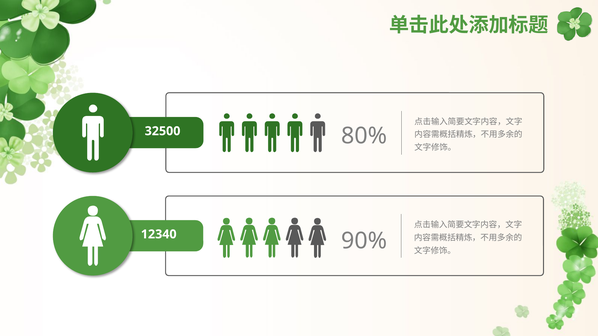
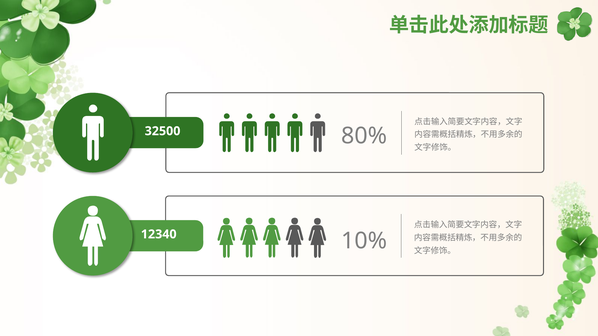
90%: 90% -> 10% (364, 241)
